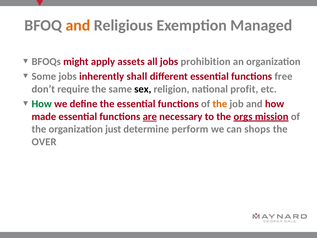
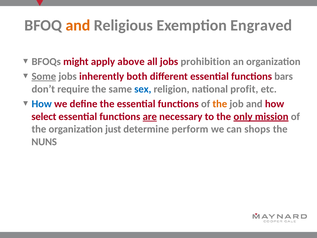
Managed: Managed -> Engraved (261, 25)
assets: assets -> above (131, 61)
Some underline: none -> present (44, 76)
shall: shall -> both (137, 76)
free: free -> bars (284, 76)
sex colour: black -> blue (143, 89)
How colour: green -> blue (42, 104)
made: made -> select (44, 116)
orgs: orgs -> only (243, 116)
OVER: OVER -> NUNS (44, 142)
